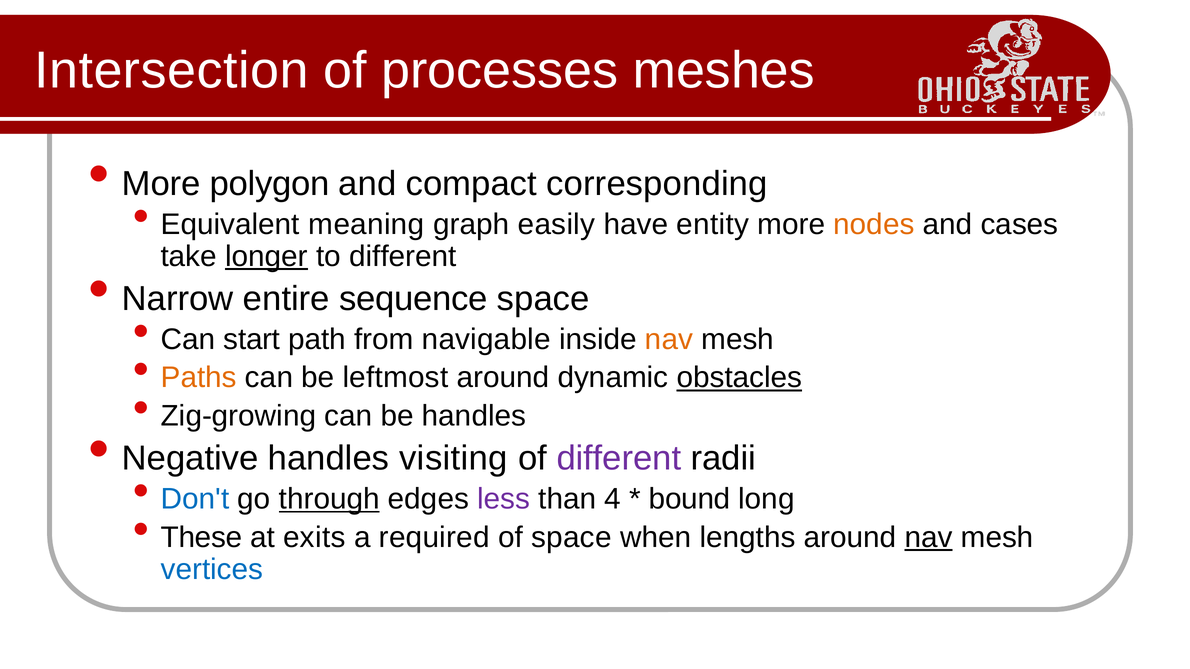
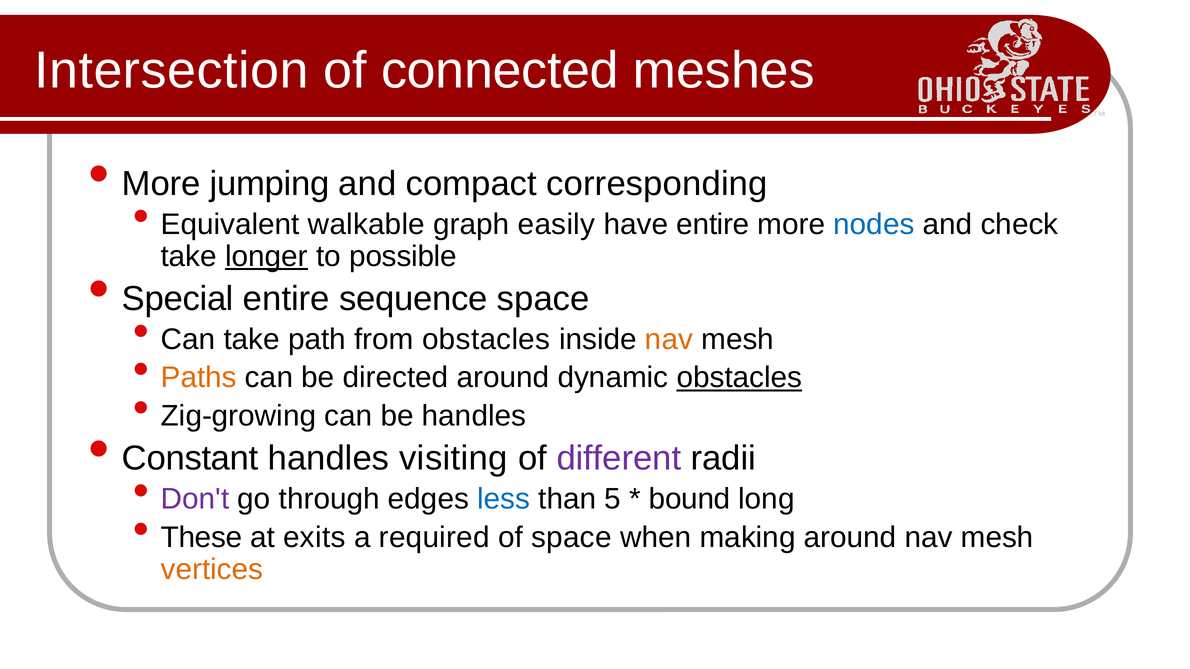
processes: processes -> connected (500, 71)
polygon: polygon -> jumping (270, 184)
meaning: meaning -> walkable (366, 224)
have entity: entity -> entire (713, 224)
nodes colour: orange -> blue (874, 224)
cases: cases -> check (1019, 224)
to different: different -> possible (403, 256)
Narrow: Narrow -> Special (178, 299)
Can start: start -> take (252, 339)
from navigable: navigable -> obstacles (486, 339)
leftmost: leftmost -> directed (396, 378)
Negative: Negative -> Constant (190, 459)
Don't colour: blue -> purple (195, 499)
through underline: present -> none (329, 499)
less colour: purple -> blue (504, 499)
4: 4 -> 5 (613, 499)
lengths: lengths -> making (748, 538)
nav underline: present -> none (929, 538)
vertices colour: blue -> orange (212, 570)
